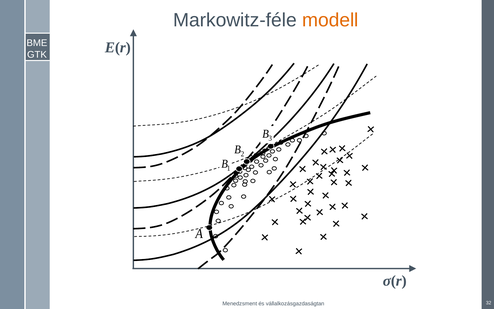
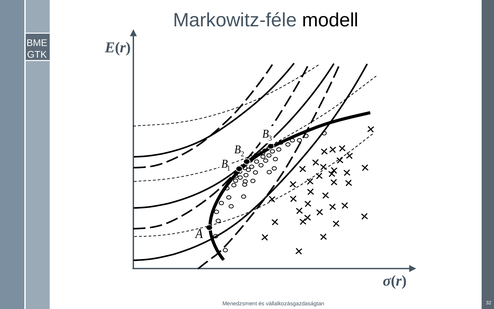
modell colour: orange -> black (330, 20)
